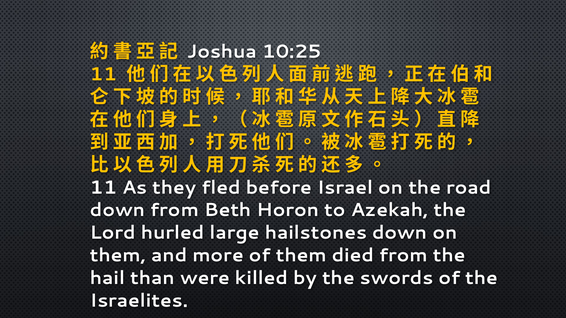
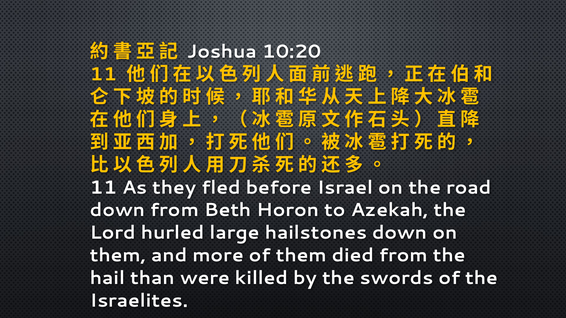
10:25: 10:25 -> 10:20 (292, 52)
